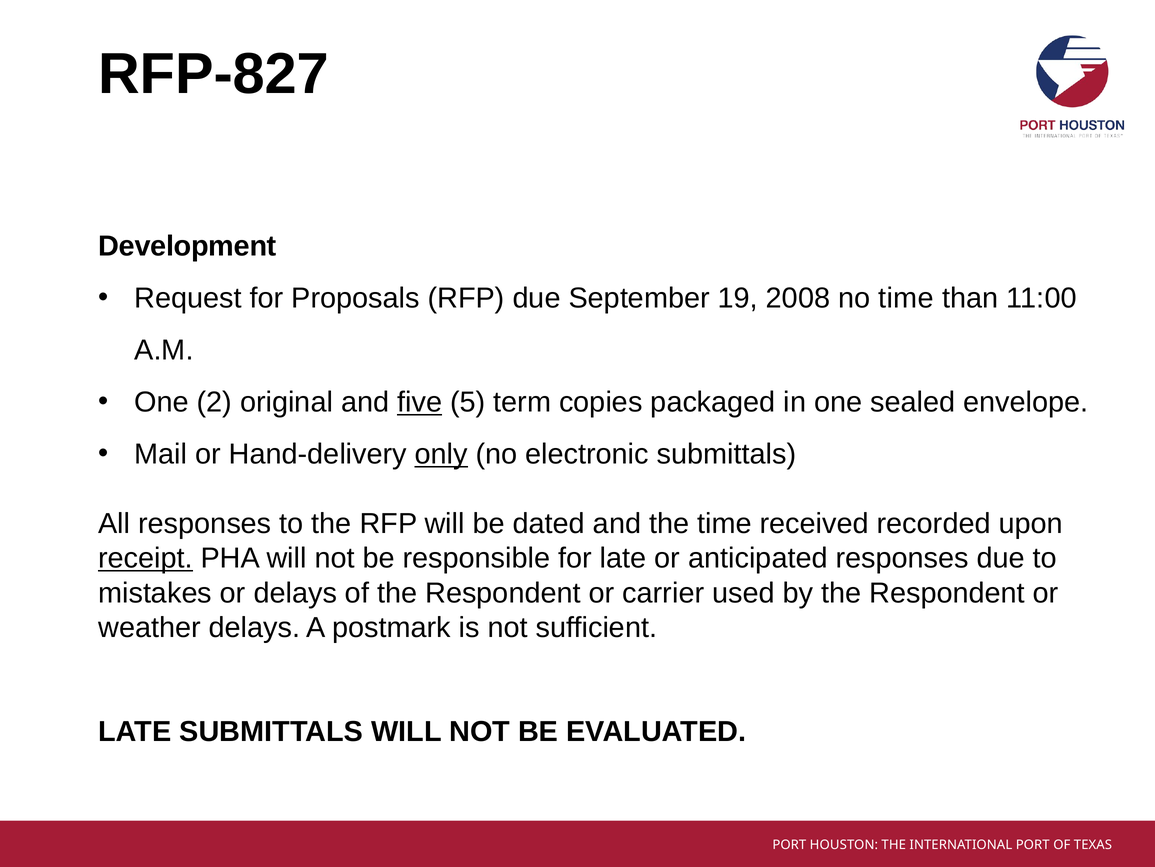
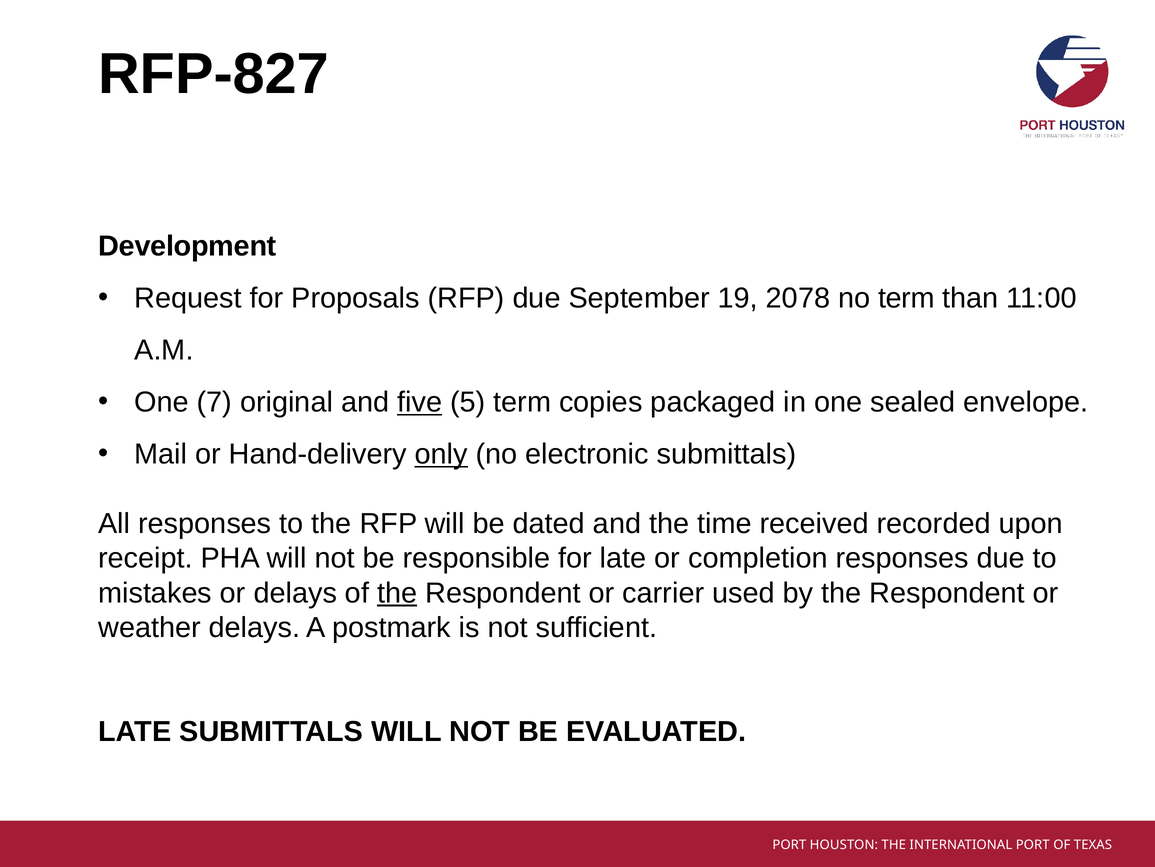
2008: 2008 -> 2078 (798, 298)
no time: time -> term (906, 298)
2: 2 -> 7 (214, 402)
receipt underline: present -> none (145, 558)
anticipated: anticipated -> completion (758, 558)
the underline: none -> present (397, 593)
